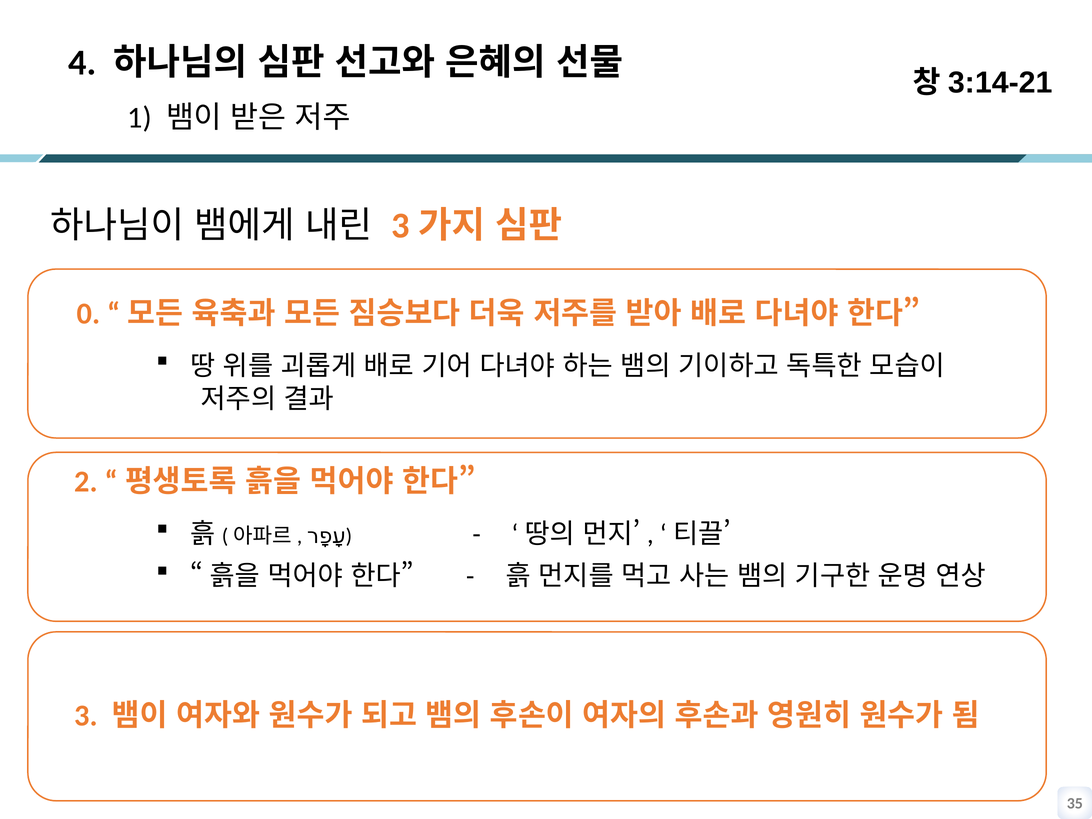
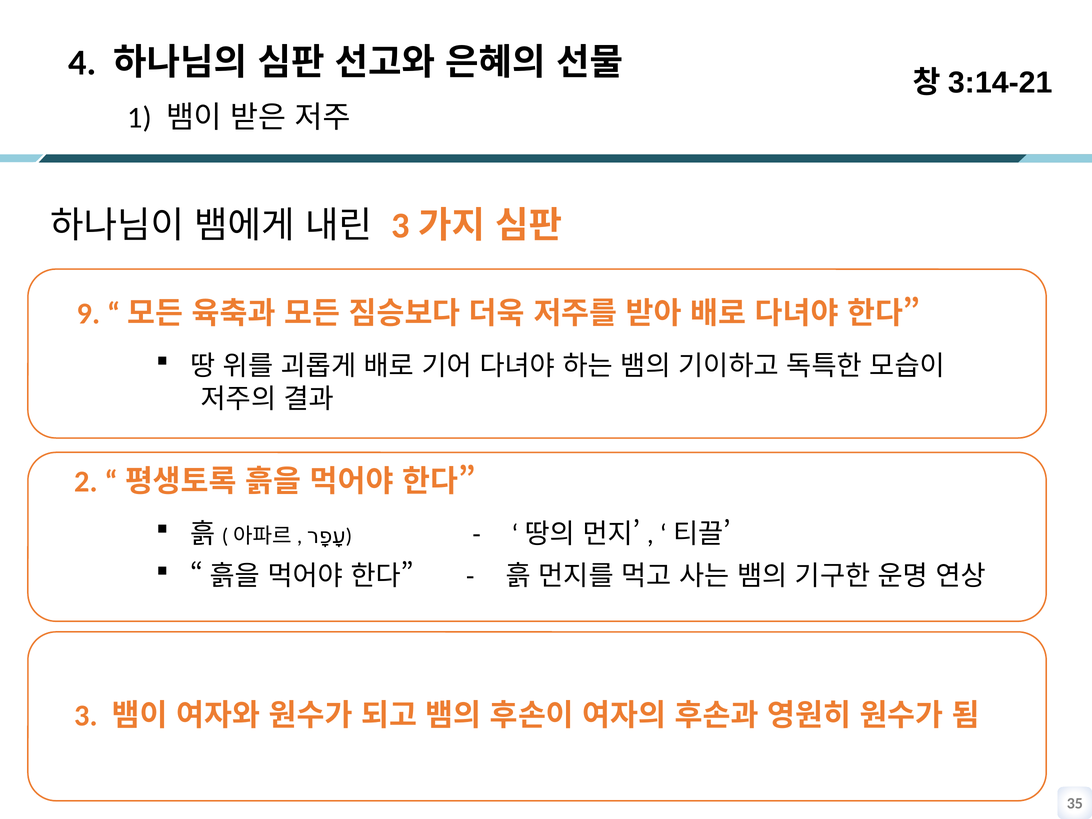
0: 0 -> 9 (88, 314)
